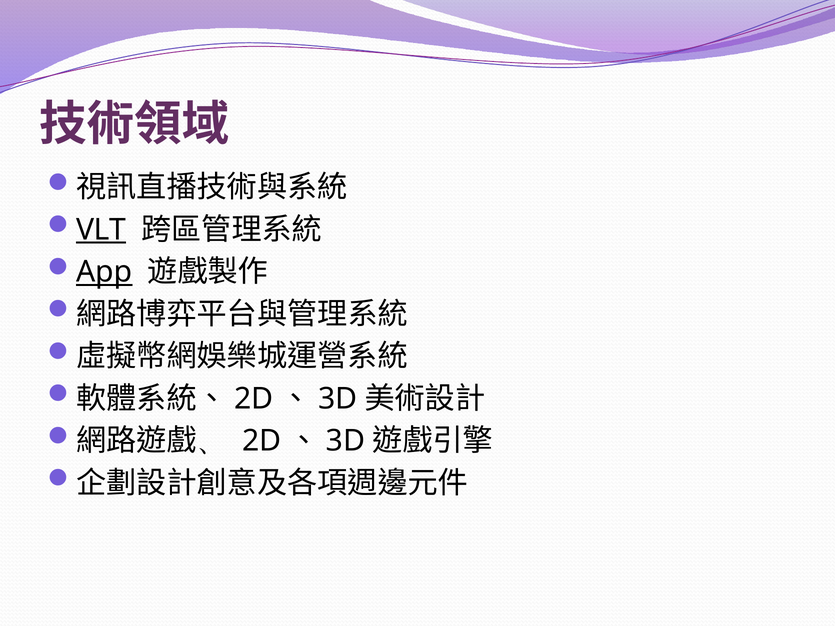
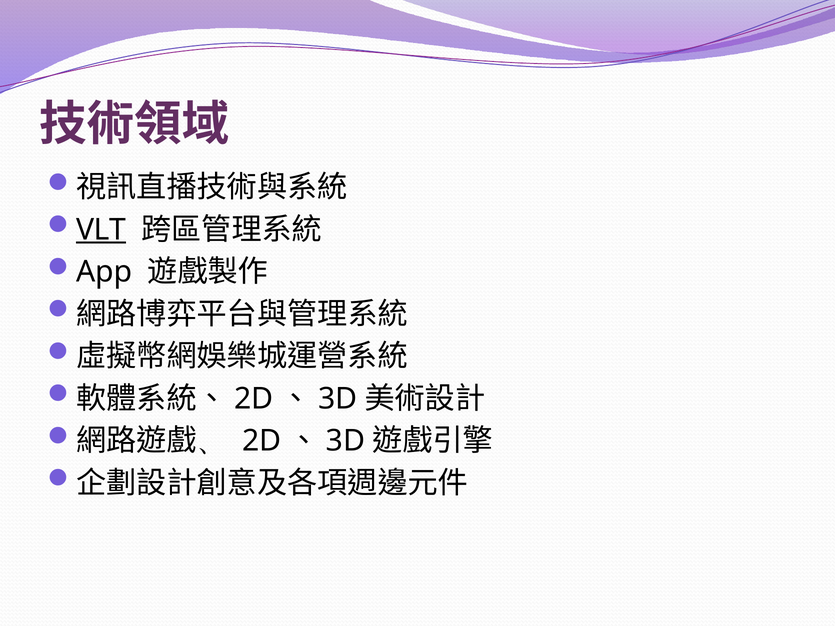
App underline: present -> none (104, 272)
